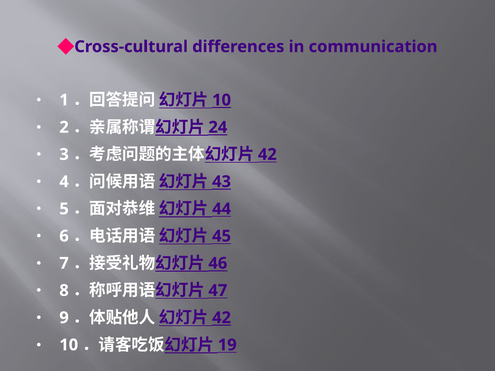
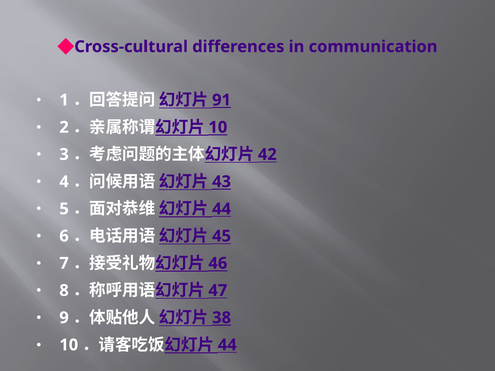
10: 10 -> 91 (222, 100)
24: 24 -> 10 (218, 127)
42: 42 -> 38 (222, 318)
19: 19 -> 44 (227, 345)
